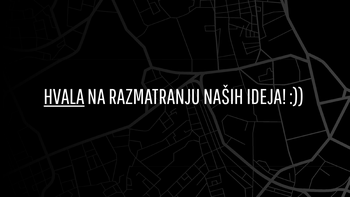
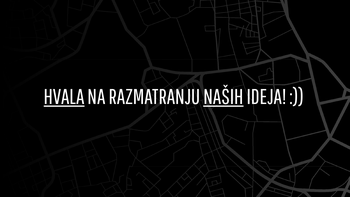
NAŠIH underline: none -> present (223, 97)
